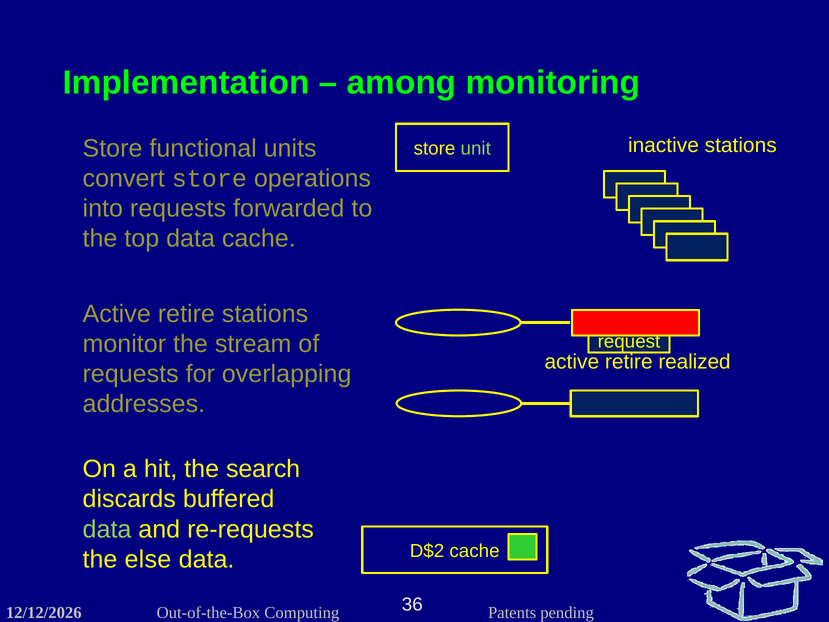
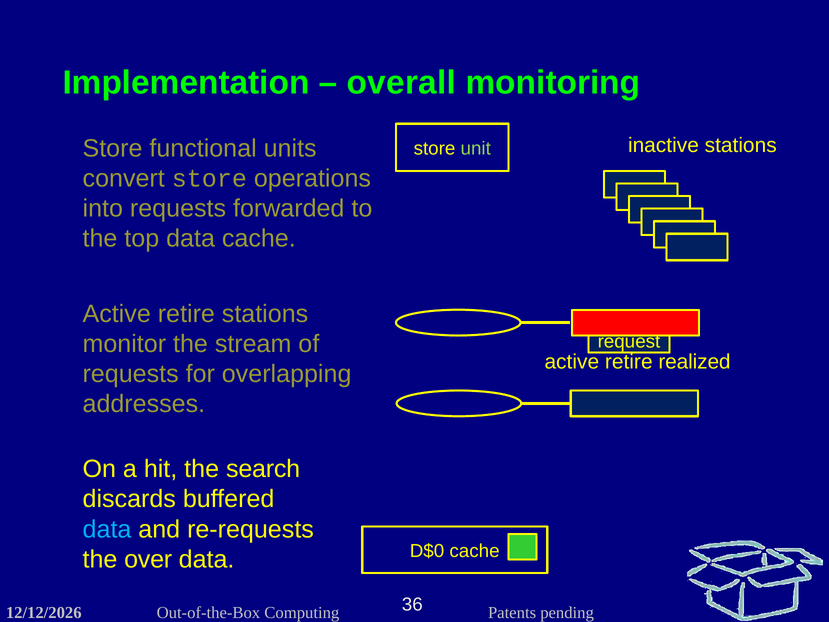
among: among -> overall (401, 83)
data colour: light green -> light blue (107, 529)
D$2: D$2 -> D$0 (427, 551)
else: else -> over (148, 559)
